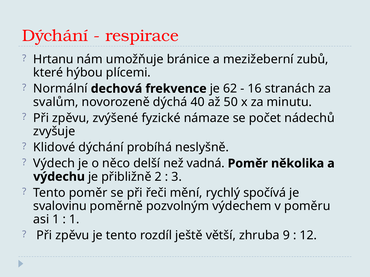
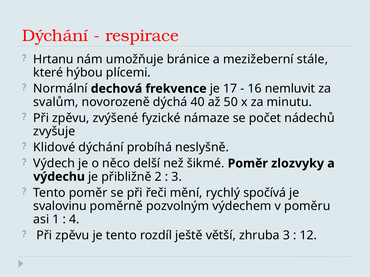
zubů: zubů -> stále (312, 59)
62: 62 -> 17 (230, 89)
stranách: stranách -> nemluvit (290, 89)
vadná: vadná -> šikmé (206, 164)
několika: několika -> zlozvyky (298, 164)
1: 1 -> 4 (74, 220)
zhruba 9: 9 -> 3 (286, 236)
